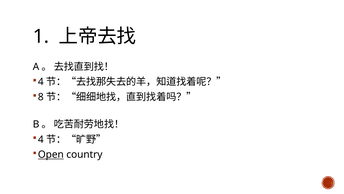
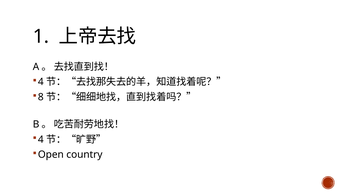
Open underline: present -> none (51, 154)
